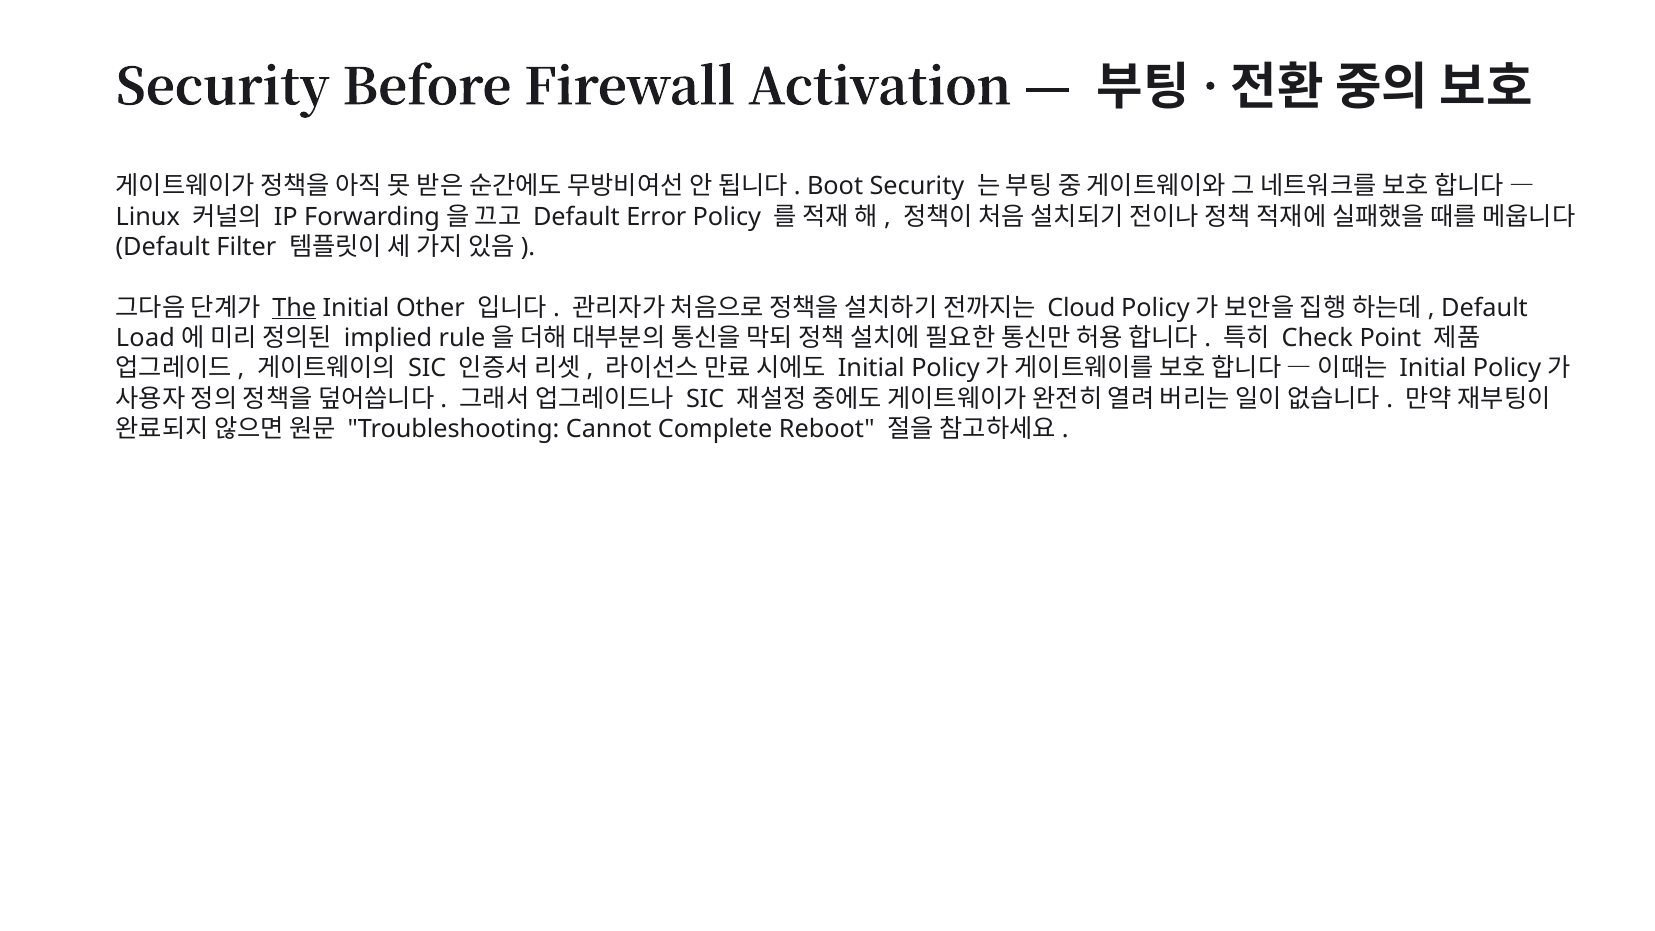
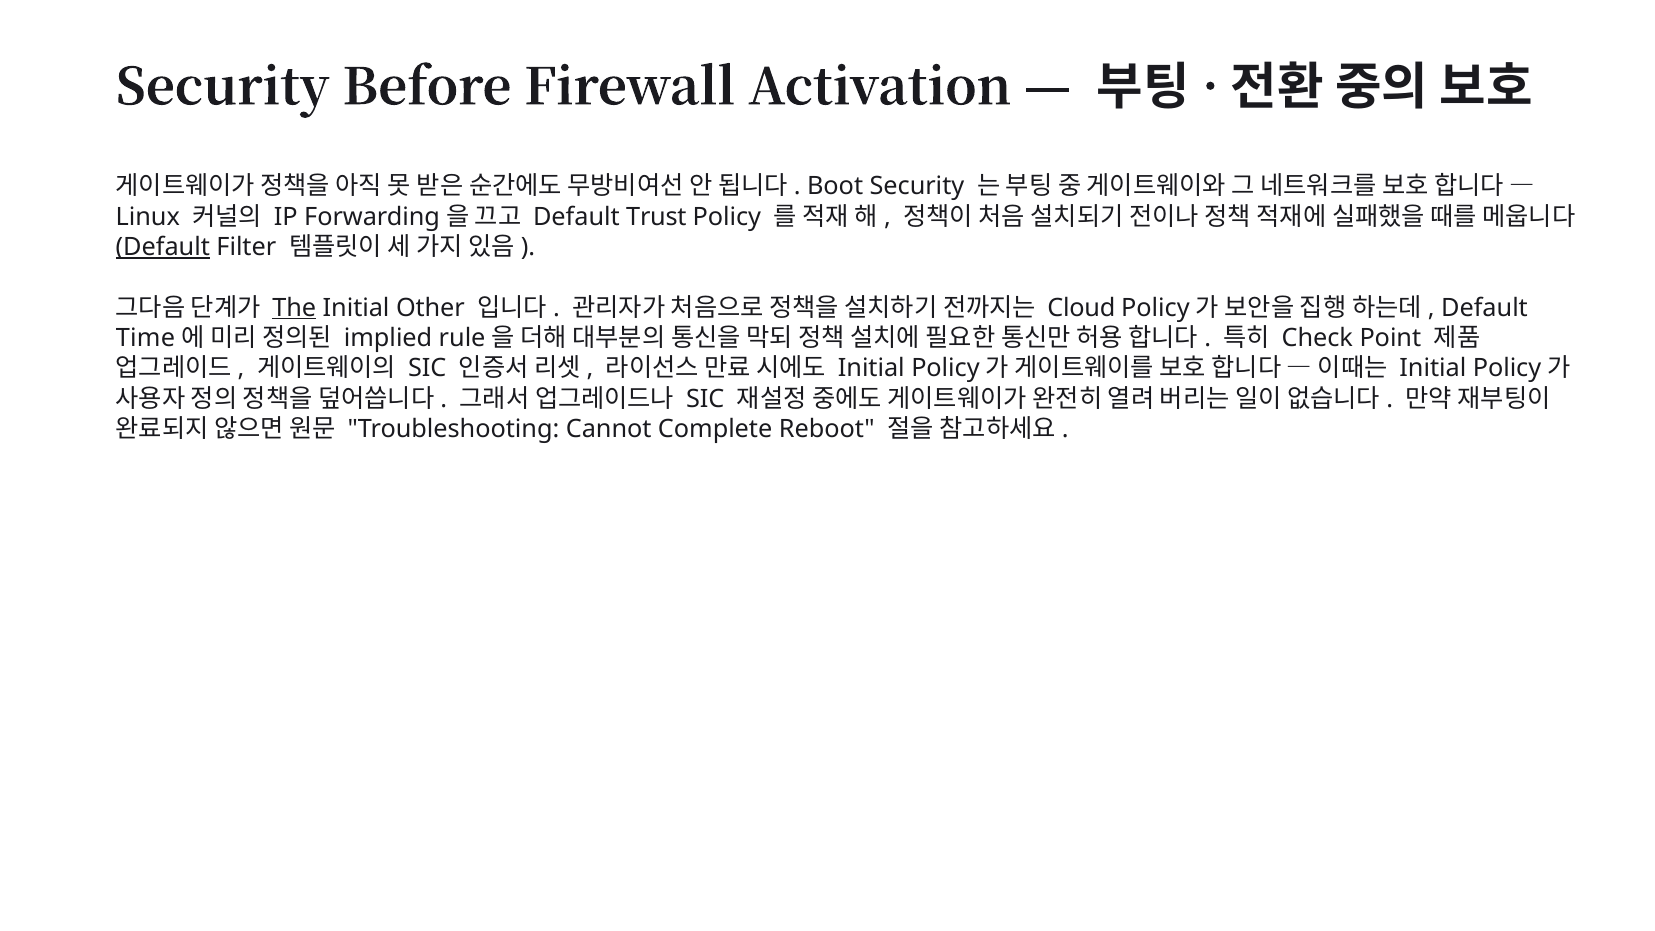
Error: Error -> Trust (656, 217)
Default underline: none -> present (163, 247)
Load: Load -> Time (145, 338)
